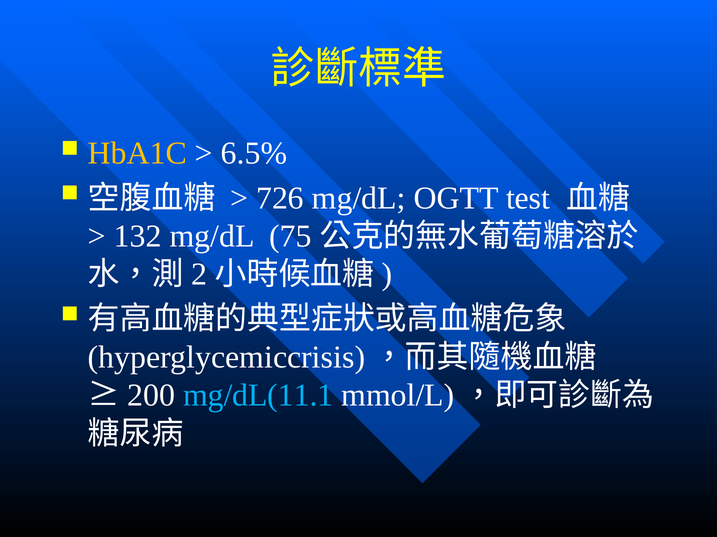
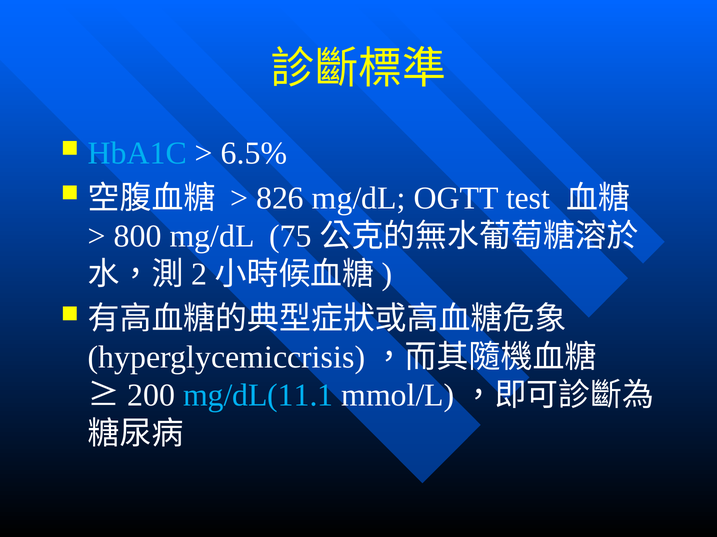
HbA1C colour: yellow -> light blue (137, 154)
726: 726 -> 826 (280, 198)
132: 132 -> 800 (138, 237)
